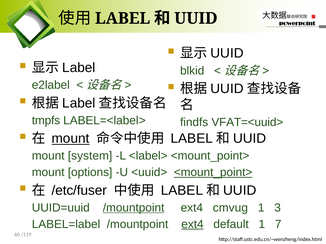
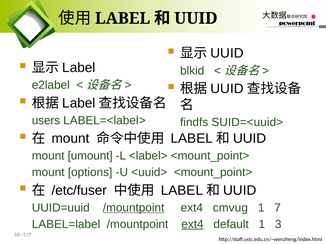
tmpfs: tmpfs -> users (46, 121)
VFAT=<uuid>: VFAT=<uuid> -> SUID=<uuid> (247, 123)
mount underline: present -> none (71, 139)
system: system -> umount (90, 156)
<mount_point> underline: present -> none (213, 173)
3: 3 -> 7 (278, 208)
7: 7 -> 3 (278, 225)
